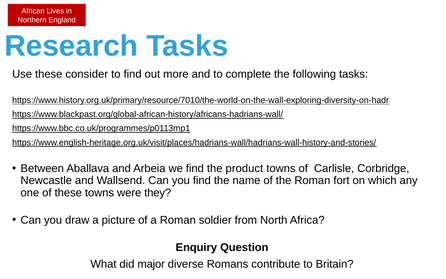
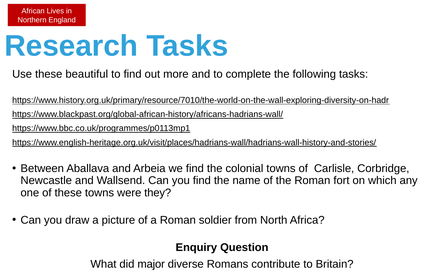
consider: consider -> beautiful (87, 74)
product: product -> colonial (244, 168)
